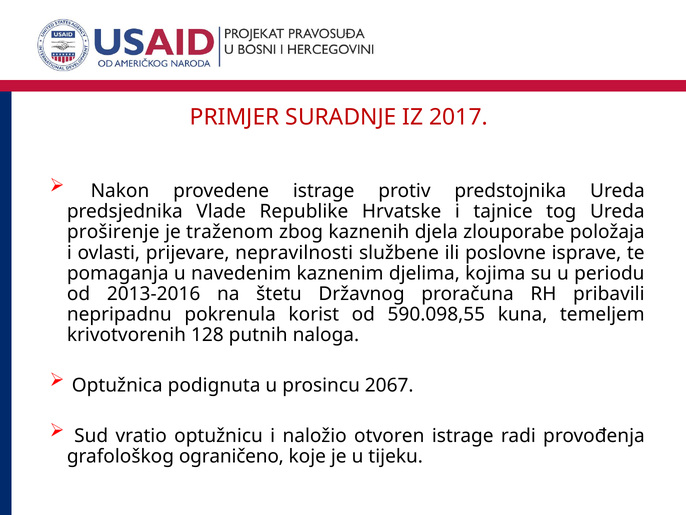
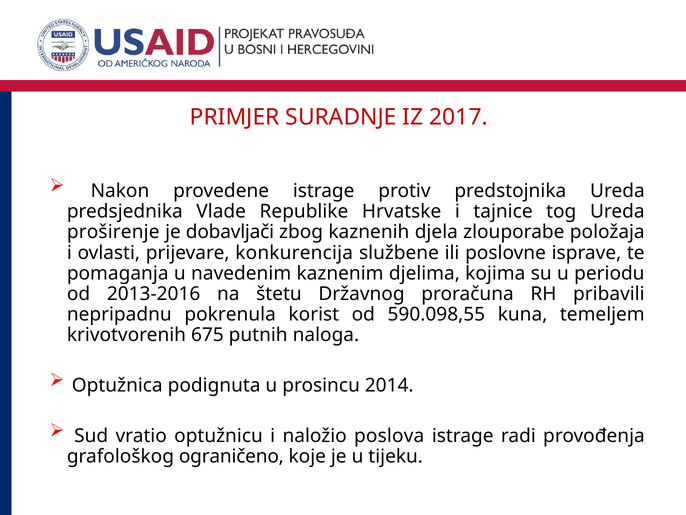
traženom: traženom -> dobavljači (230, 232)
nepravilnosti: nepravilnosti -> konkurencija (294, 252)
128: 128 -> 675 (207, 335)
2067: 2067 -> 2014 (389, 385)
otvoren: otvoren -> poslova (389, 435)
